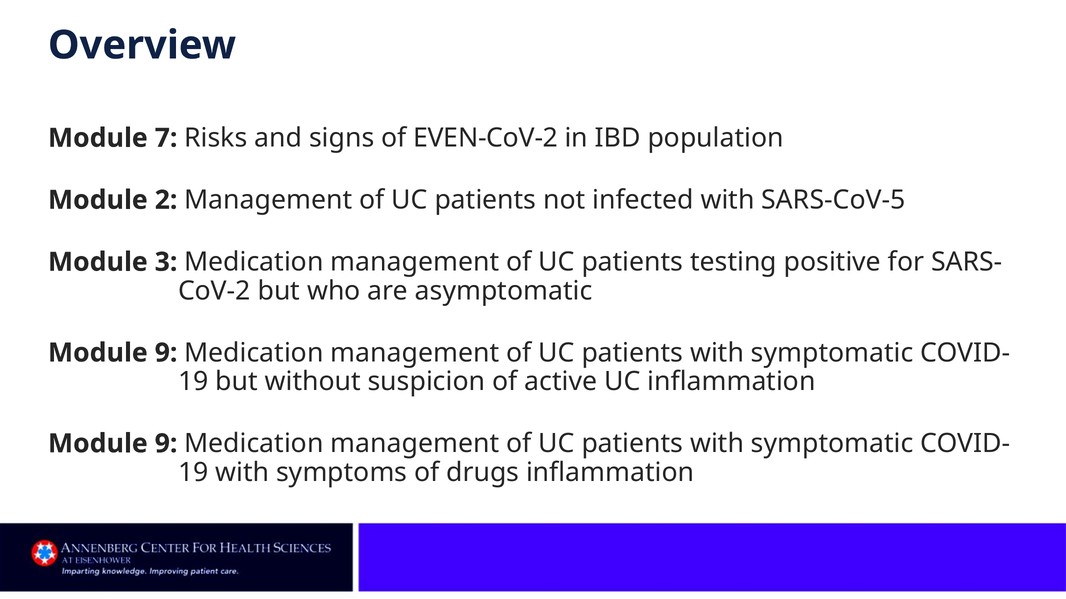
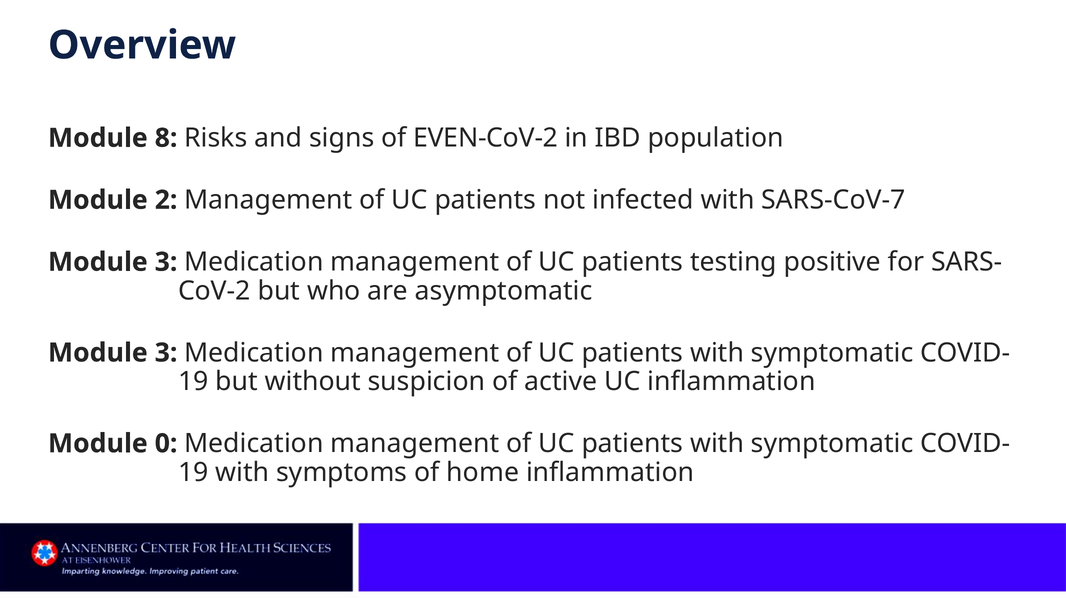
7: 7 -> 8 (166, 138)
SARS-CoV-5: SARS-CoV-5 -> SARS-CoV-7 (833, 200)
9: 9 -> 3 (166, 353)
9: 9 -> 0 (166, 444)
drugs: drugs -> home (483, 473)
